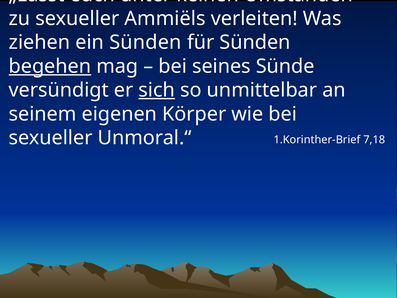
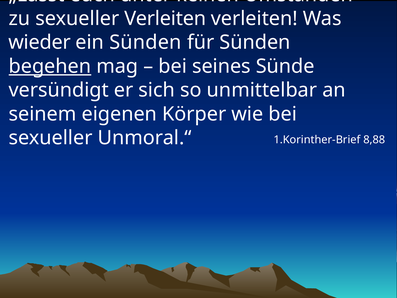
sexueller Ammiëls: Ammiëls -> Verleiten (165, 19)
ziehen: ziehen -> wieder (40, 42)
sich underline: present -> none (157, 90)
7,18: 7,18 -> 8,88 (374, 139)
